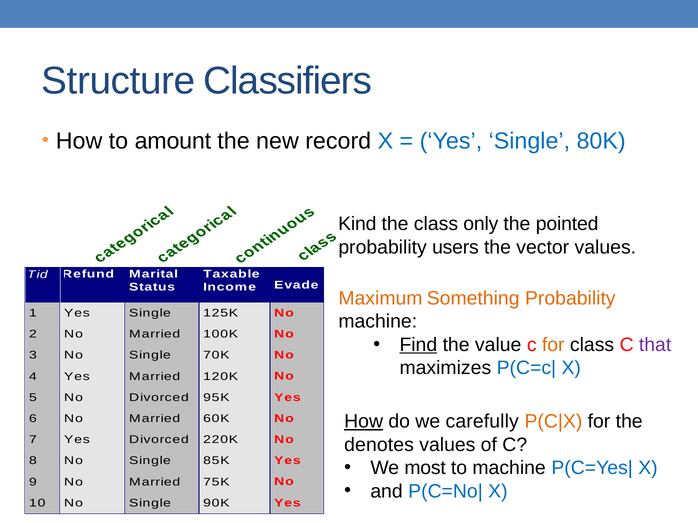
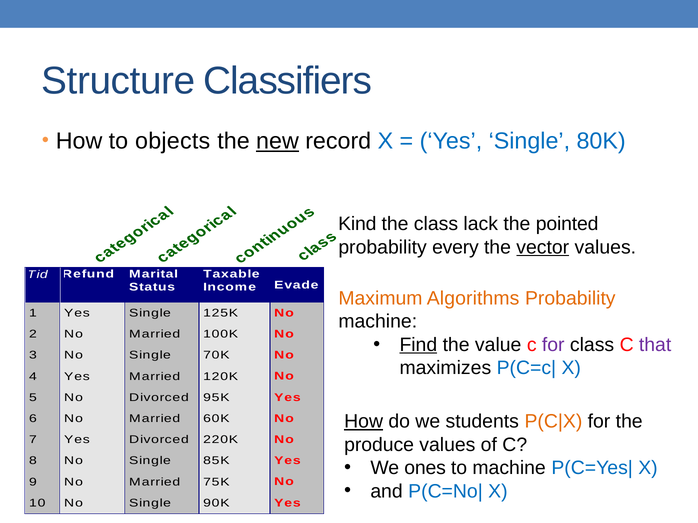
amount: amount -> objects (173, 141)
new underline: none -> present (277, 141)
only: only -> lack (481, 224)
users: users -> every (455, 247)
vector underline: none -> present (543, 247)
Something: Something -> Algorithms (473, 299)
for colour: orange -> purple (553, 345)
carefully: carefully -> students (482, 422)
denotes: denotes -> produce (379, 445)
most: most -> ones (425, 468)
